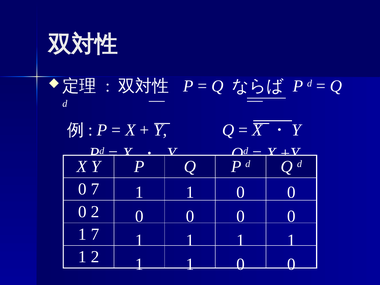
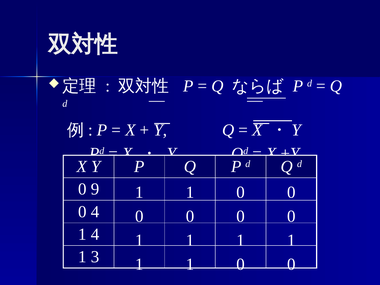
0 7: 7 -> 9 (95, 189)
0 2: 2 -> 4 (95, 212)
1 7: 7 -> 4 (95, 234)
1 2: 2 -> 3 (95, 257)
